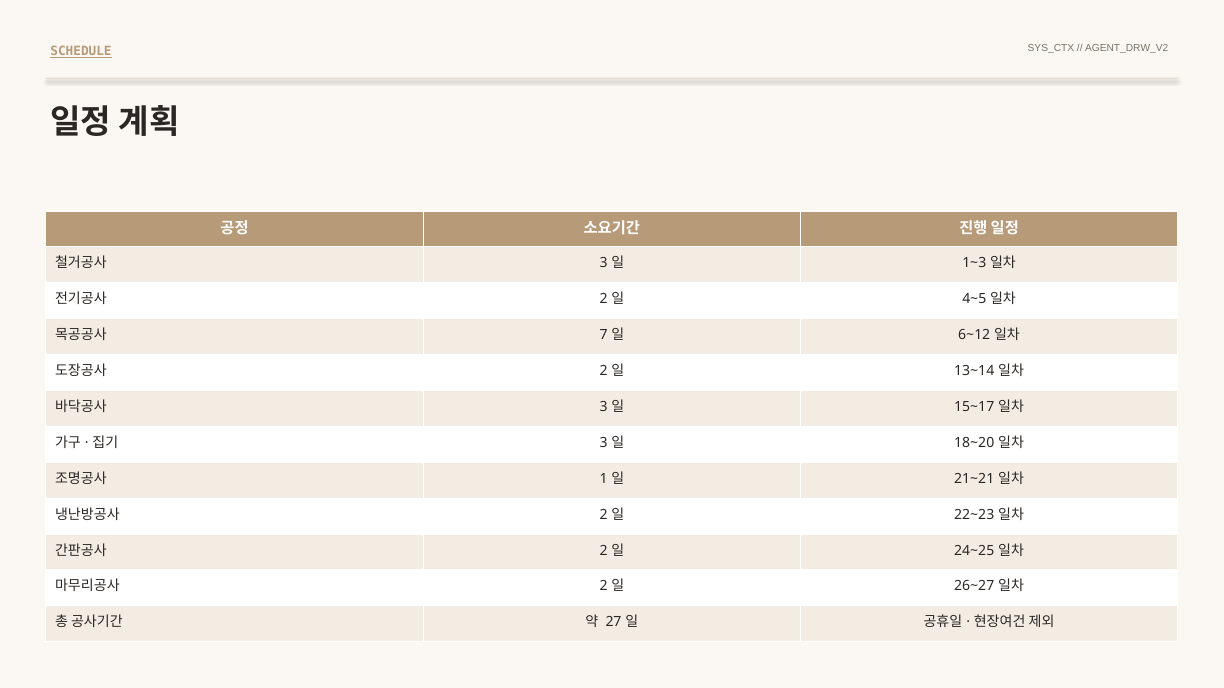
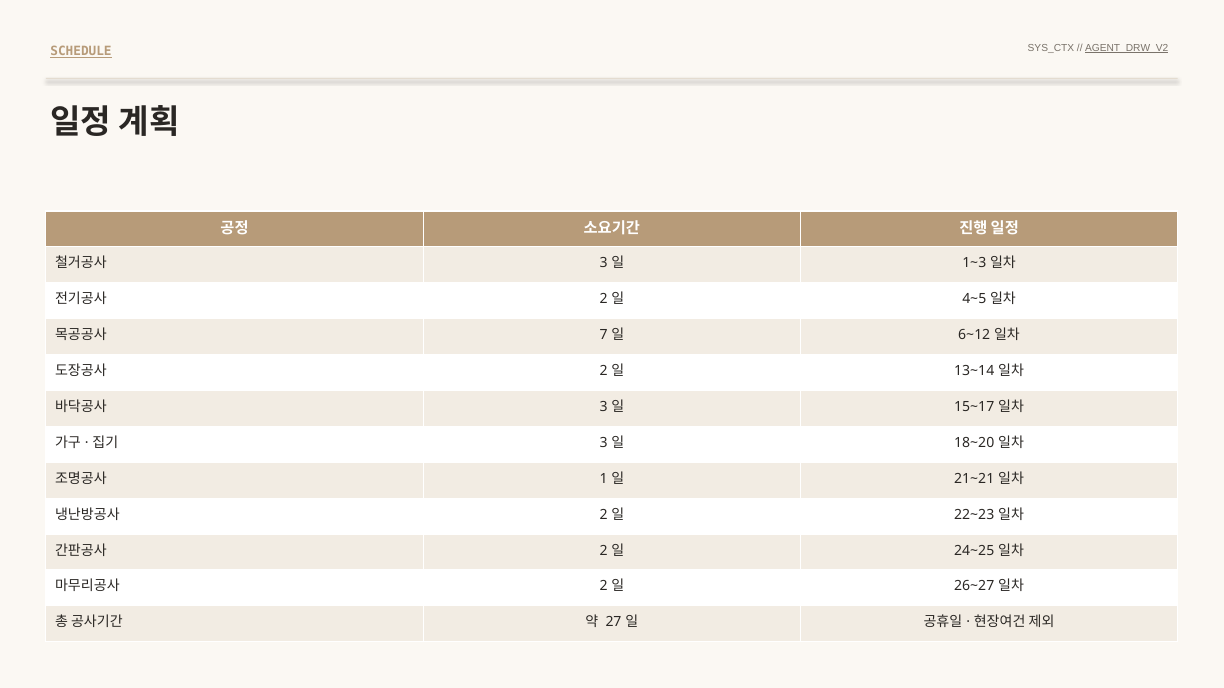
AGENT_DRW_V2 underline: none -> present (1127, 48)
